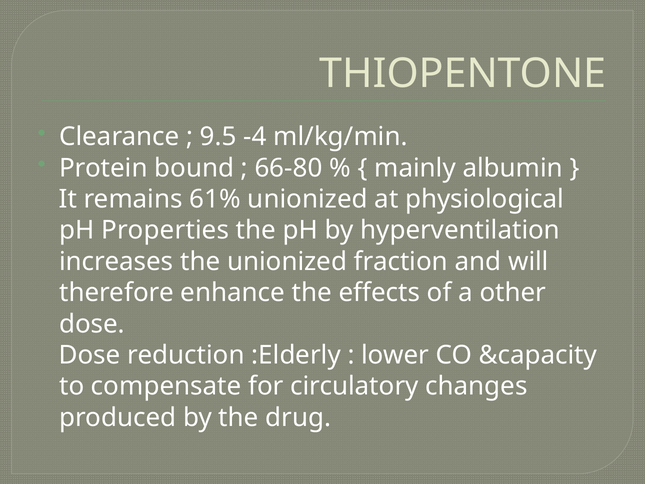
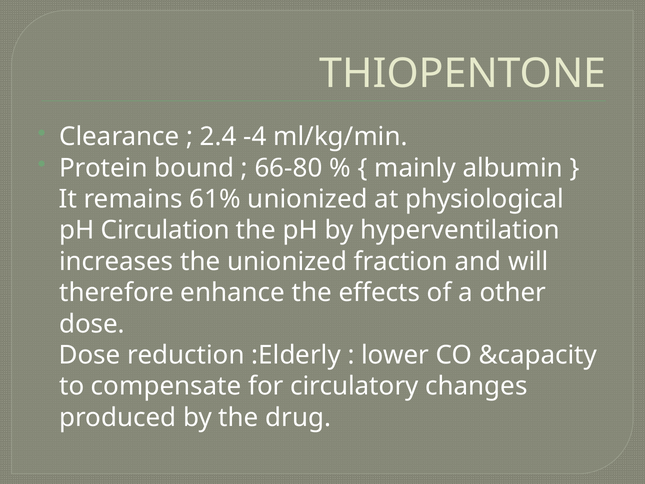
9.5: 9.5 -> 2.4 (218, 137)
Properties: Properties -> Circulation (165, 230)
